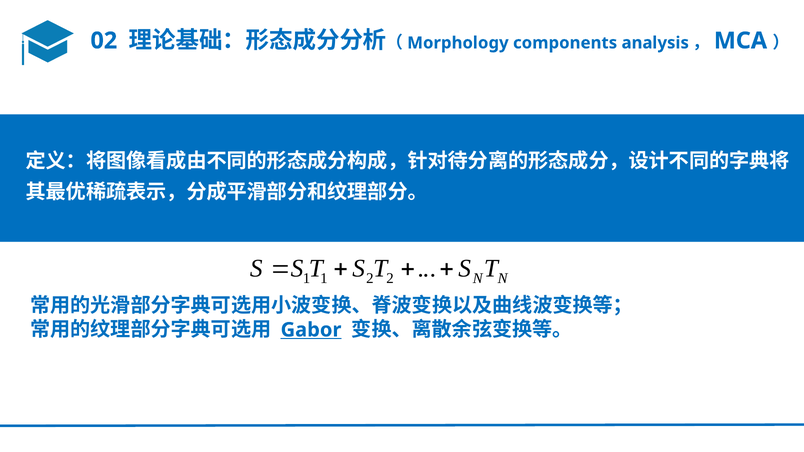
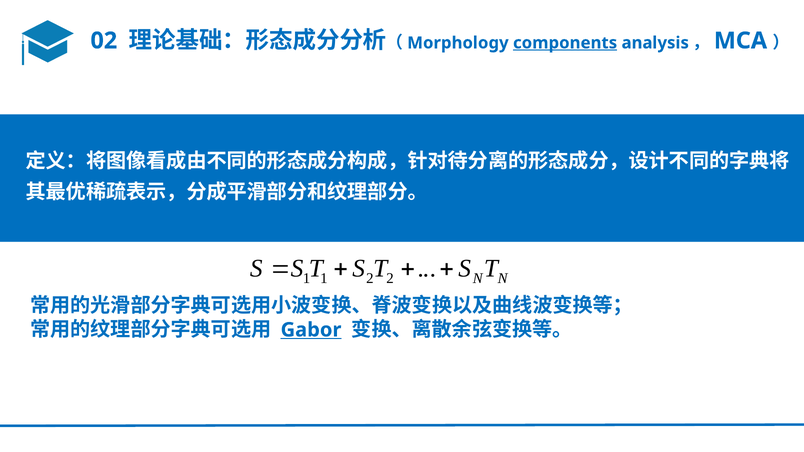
components underline: none -> present (565, 43)
